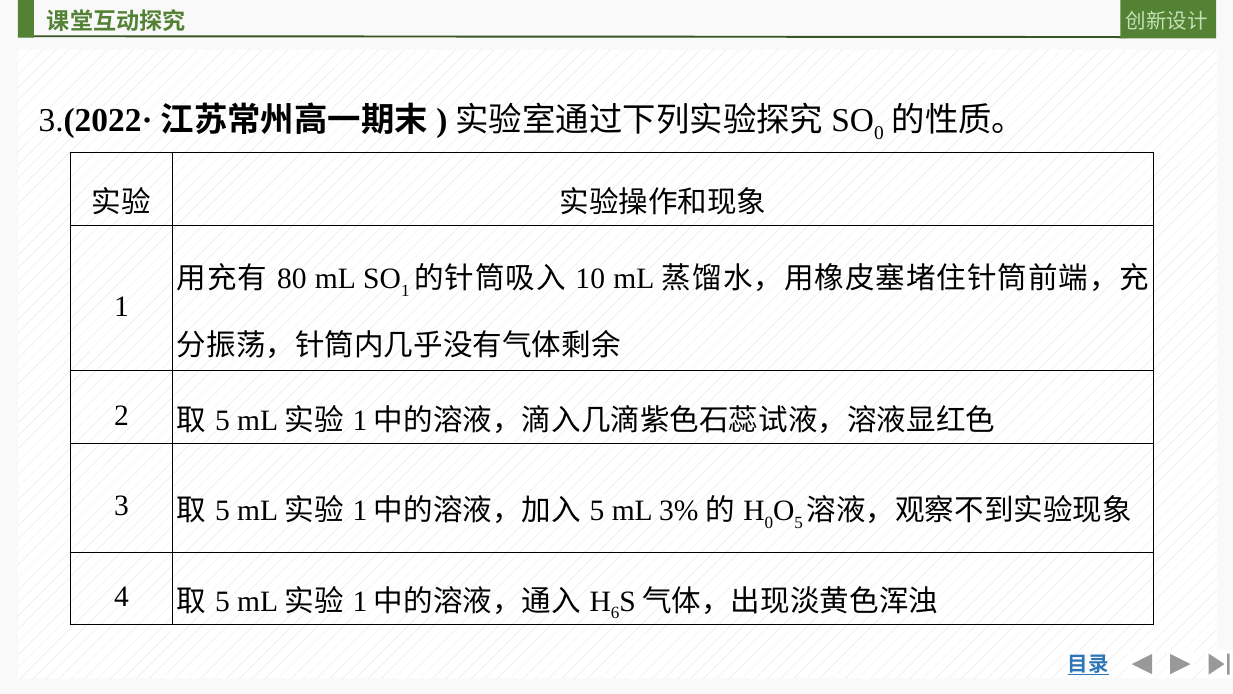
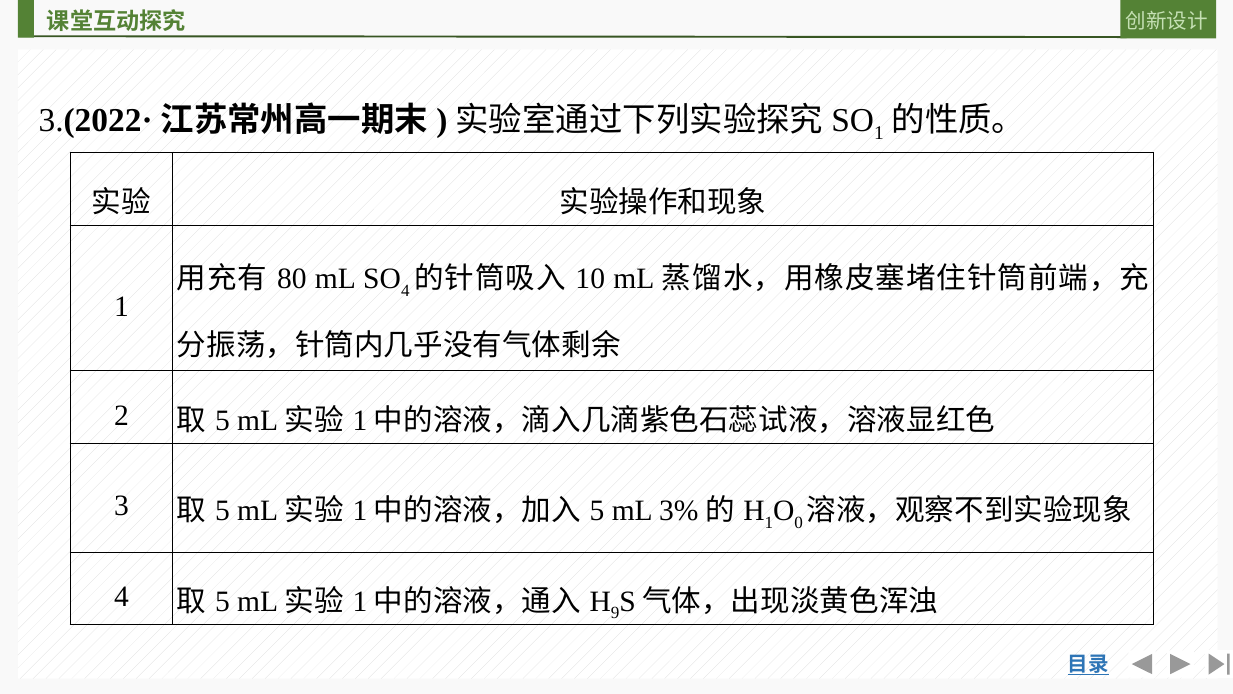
0: 0 -> 1 (879, 133)
1: 1 -> 4 (405, 291)
0: 0 -> 1 (769, 522)
5: 5 -> 0 (799, 522)
6: 6 -> 9 (615, 613)
